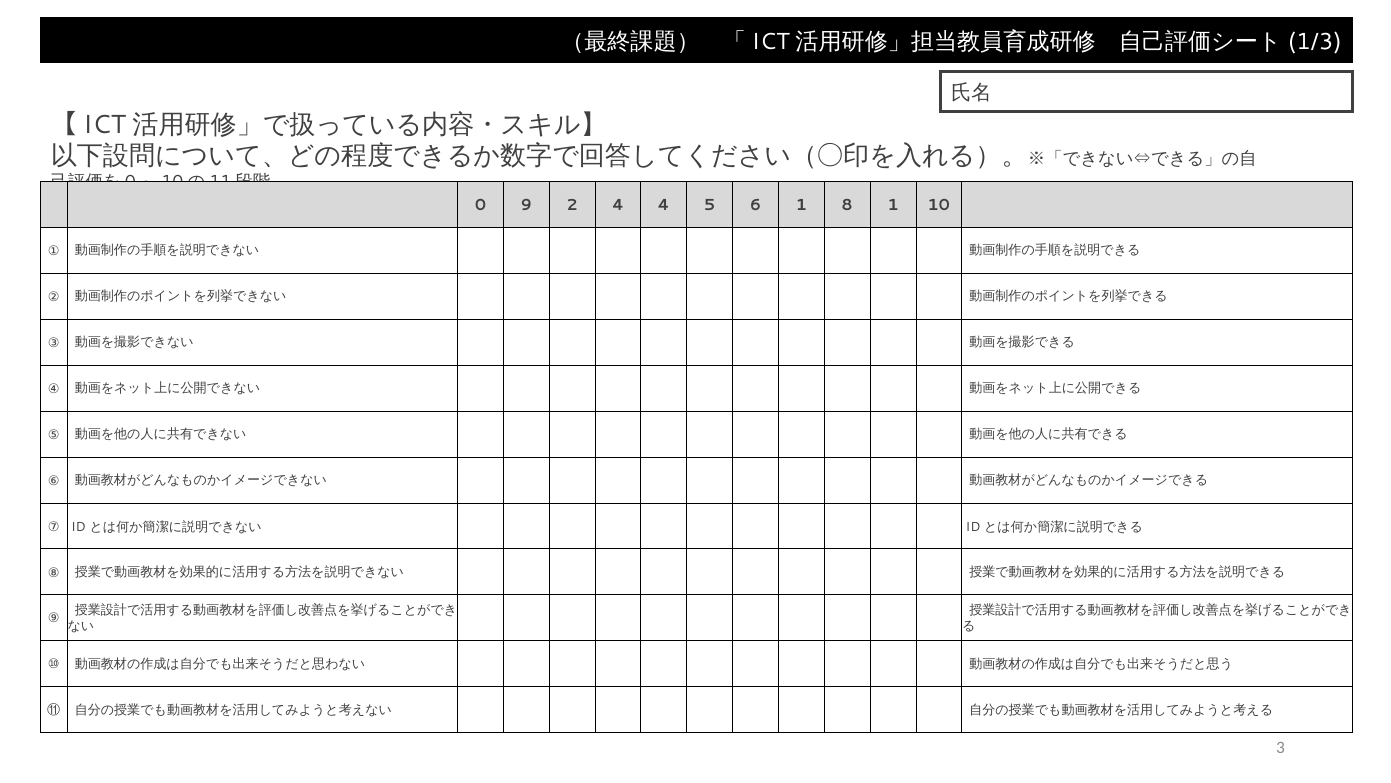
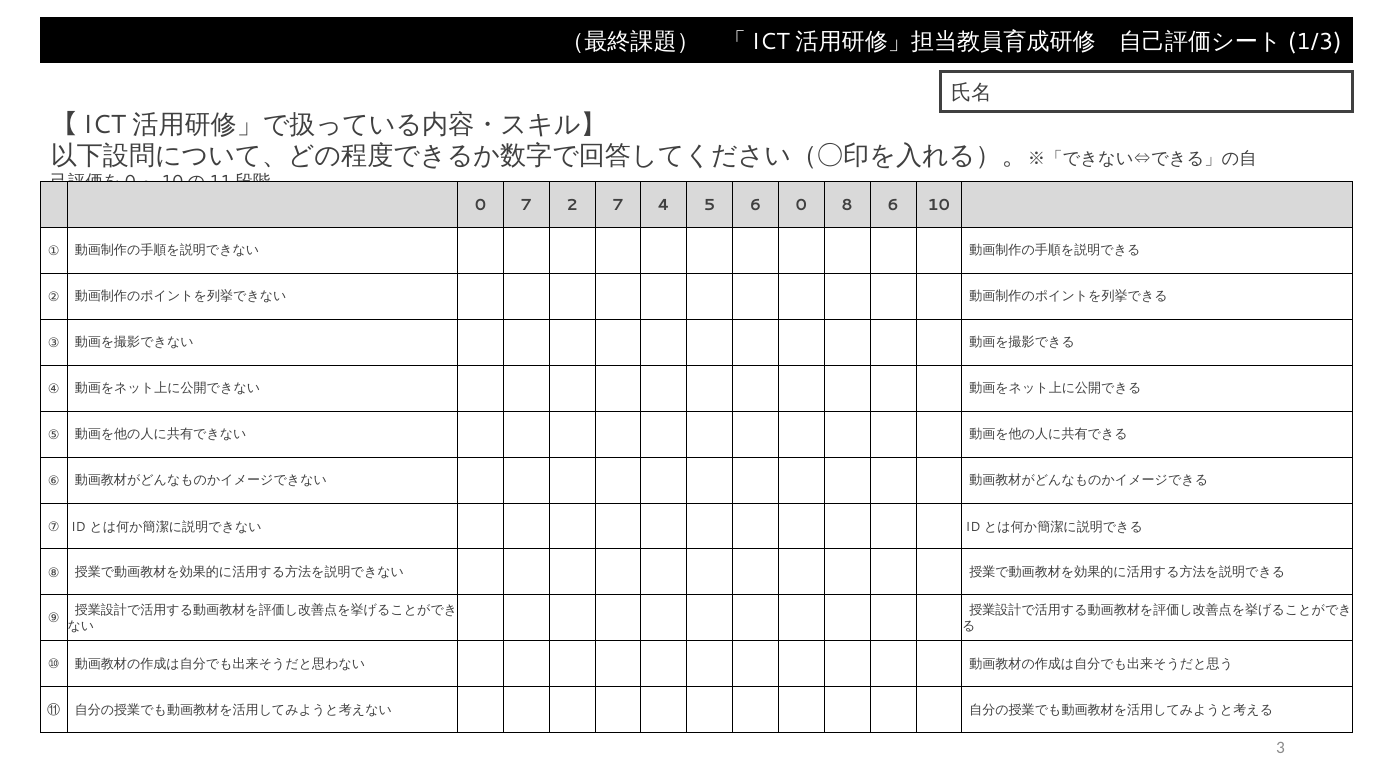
0 9: 9 -> 7 (526, 205)
2 4: 4 -> 7 (618, 205)
6 1: 1 -> 0 (801, 205)
8 1: 1 -> 6 (893, 205)
